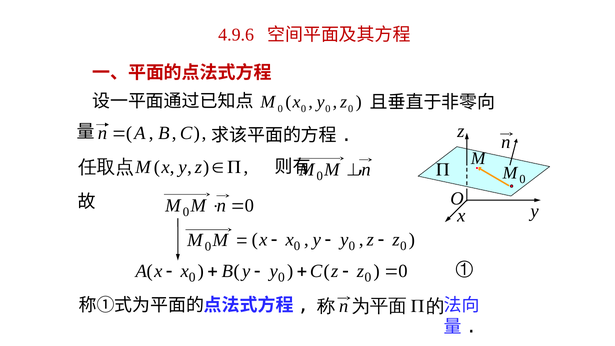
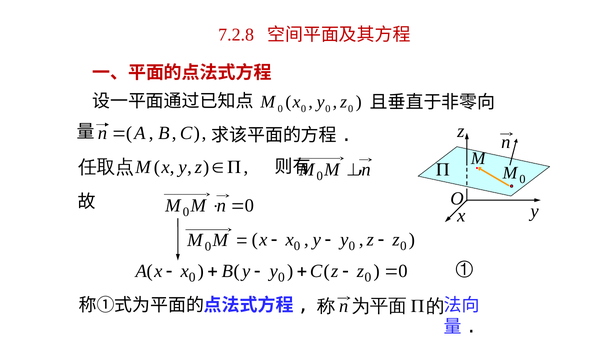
4.9.6: 4.9.6 -> 7.2.8 (236, 35)
